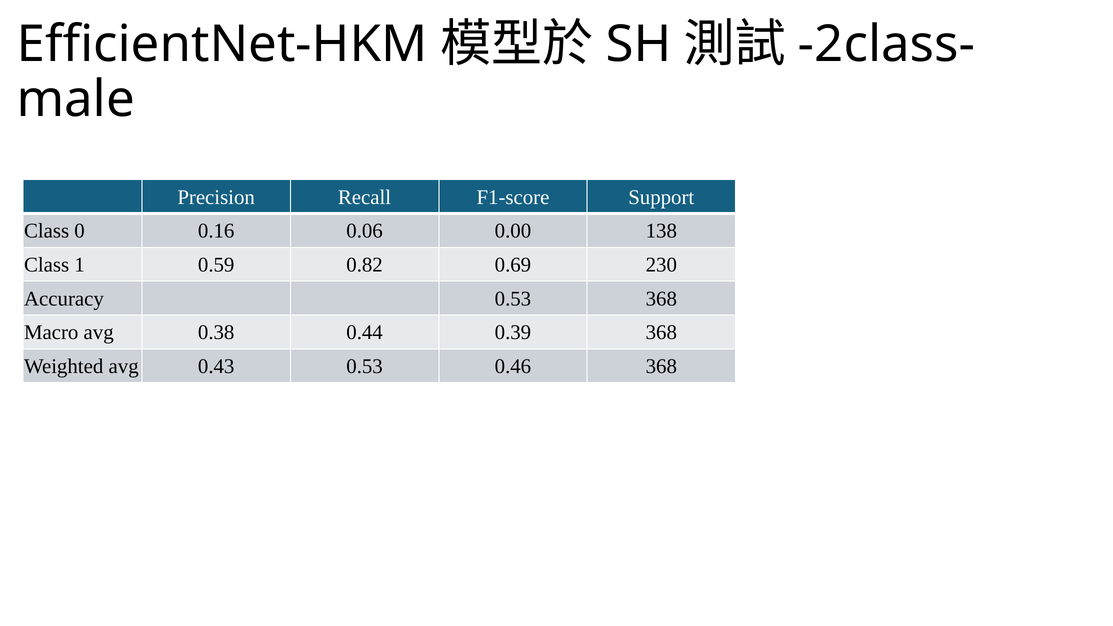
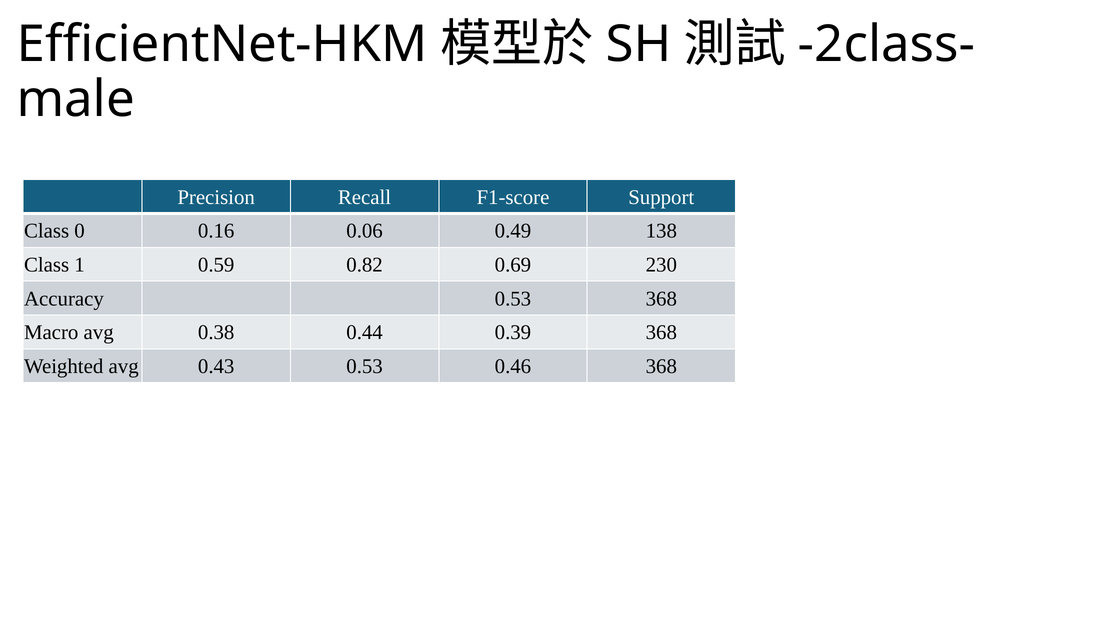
0.00: 0.00 -> 0.49 (513, 231)
